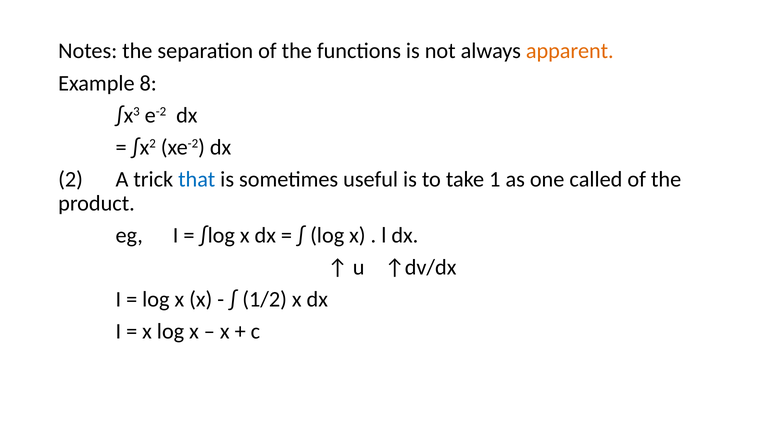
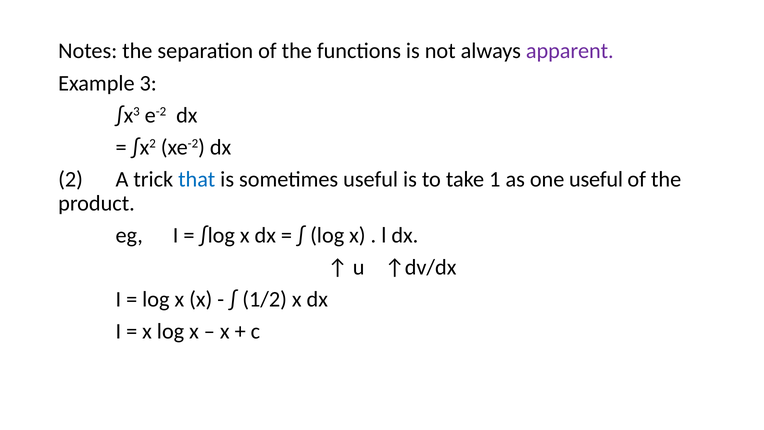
apparent colour: orange -> purple (570, 51)
8: 8 -> 3 (148, 83)
one called: called -> useful (596, 179)
